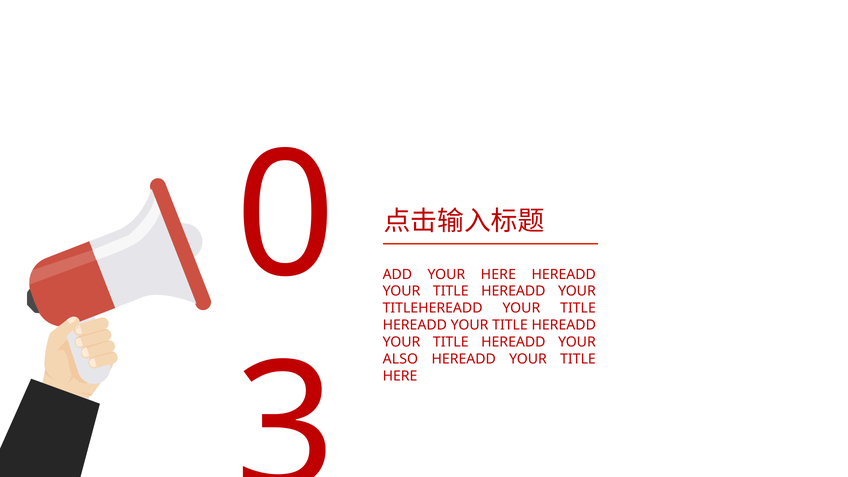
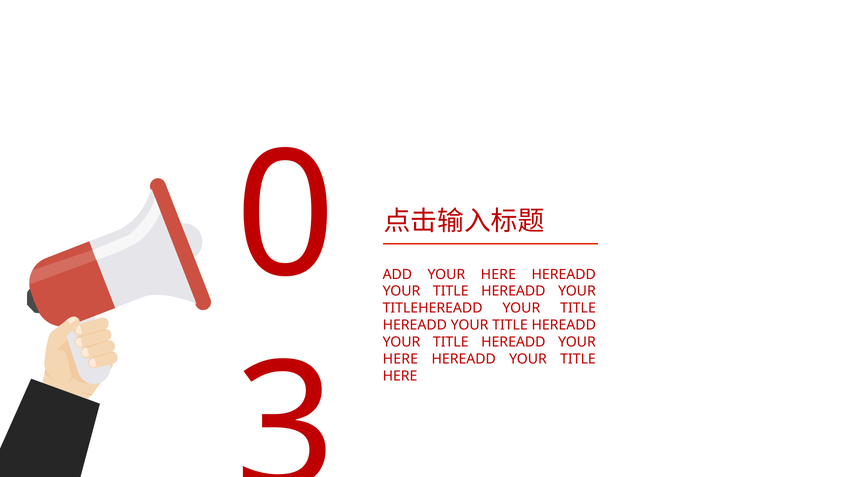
ALSO: ALSO -> HERE (400, 359)
